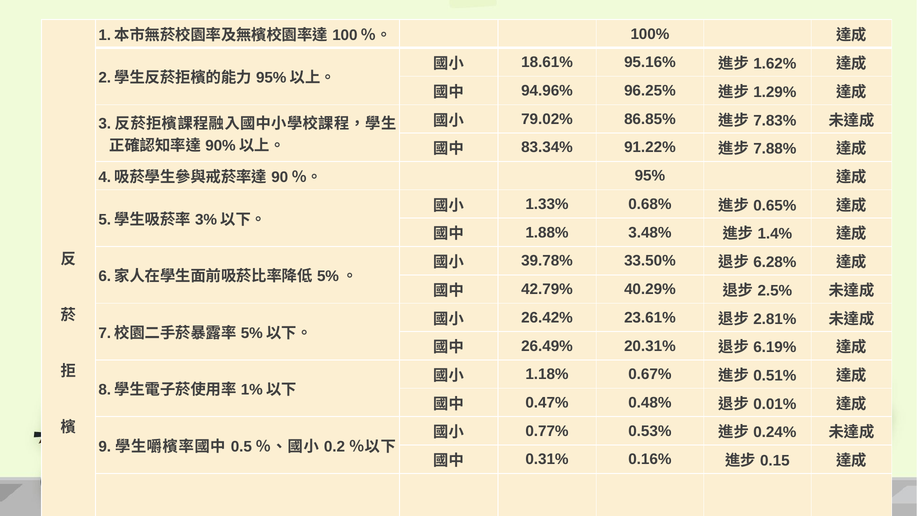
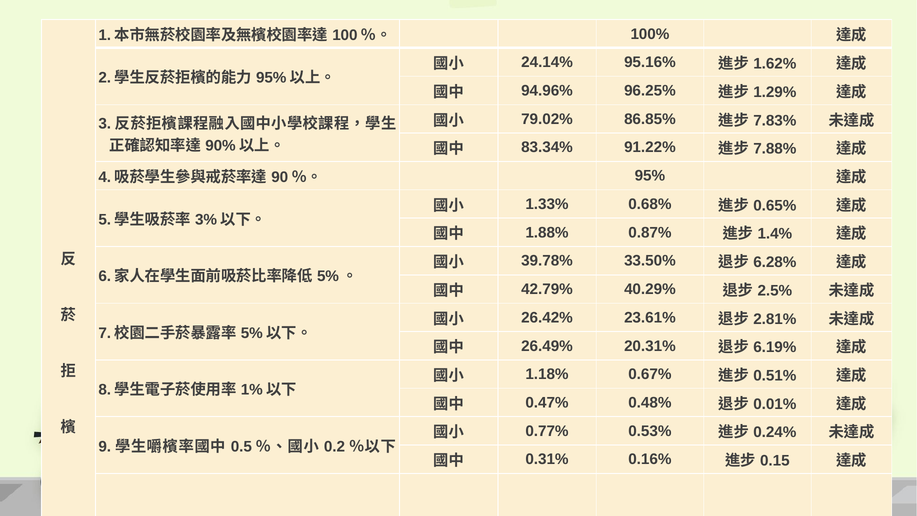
18.61%: 18.61% -> 24.14% (547, 62)
3.48%: 3.48% -> 0.87% (650, 232)
